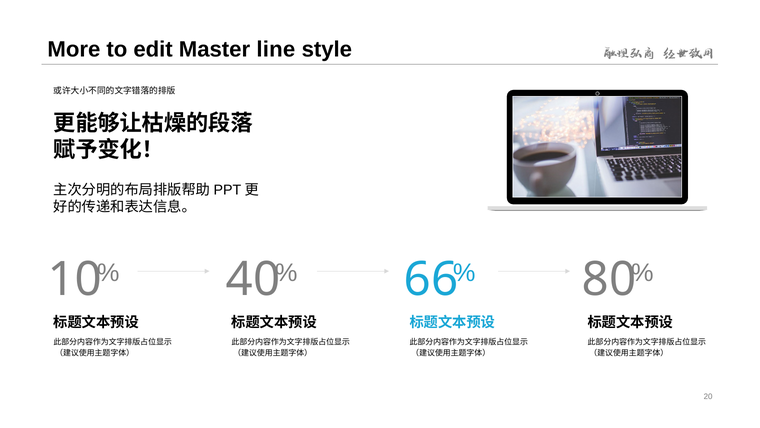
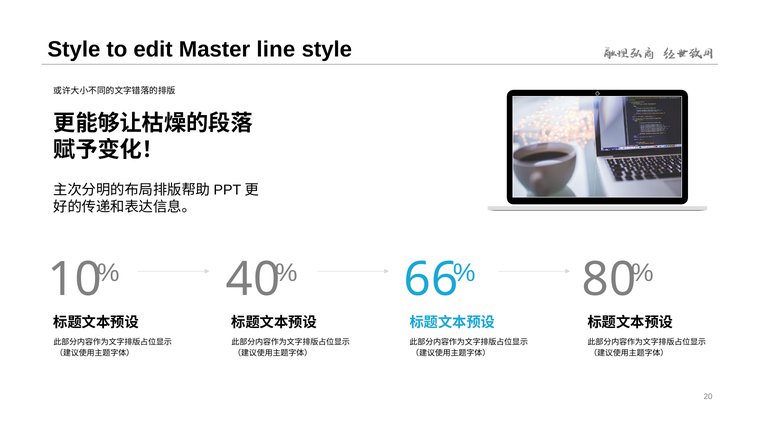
More: More -> Style (74, 49)
